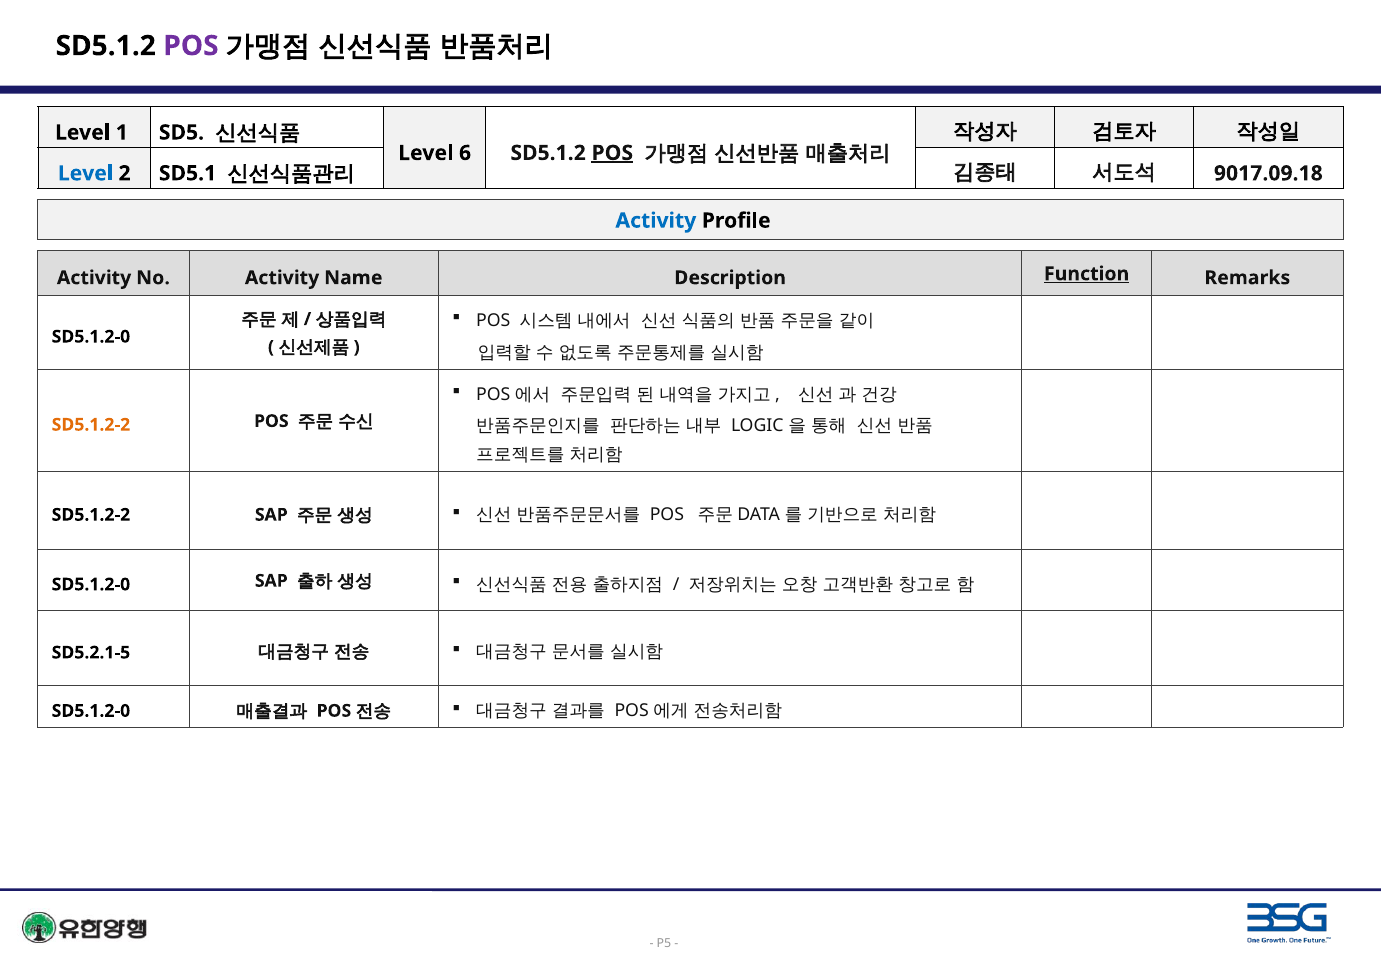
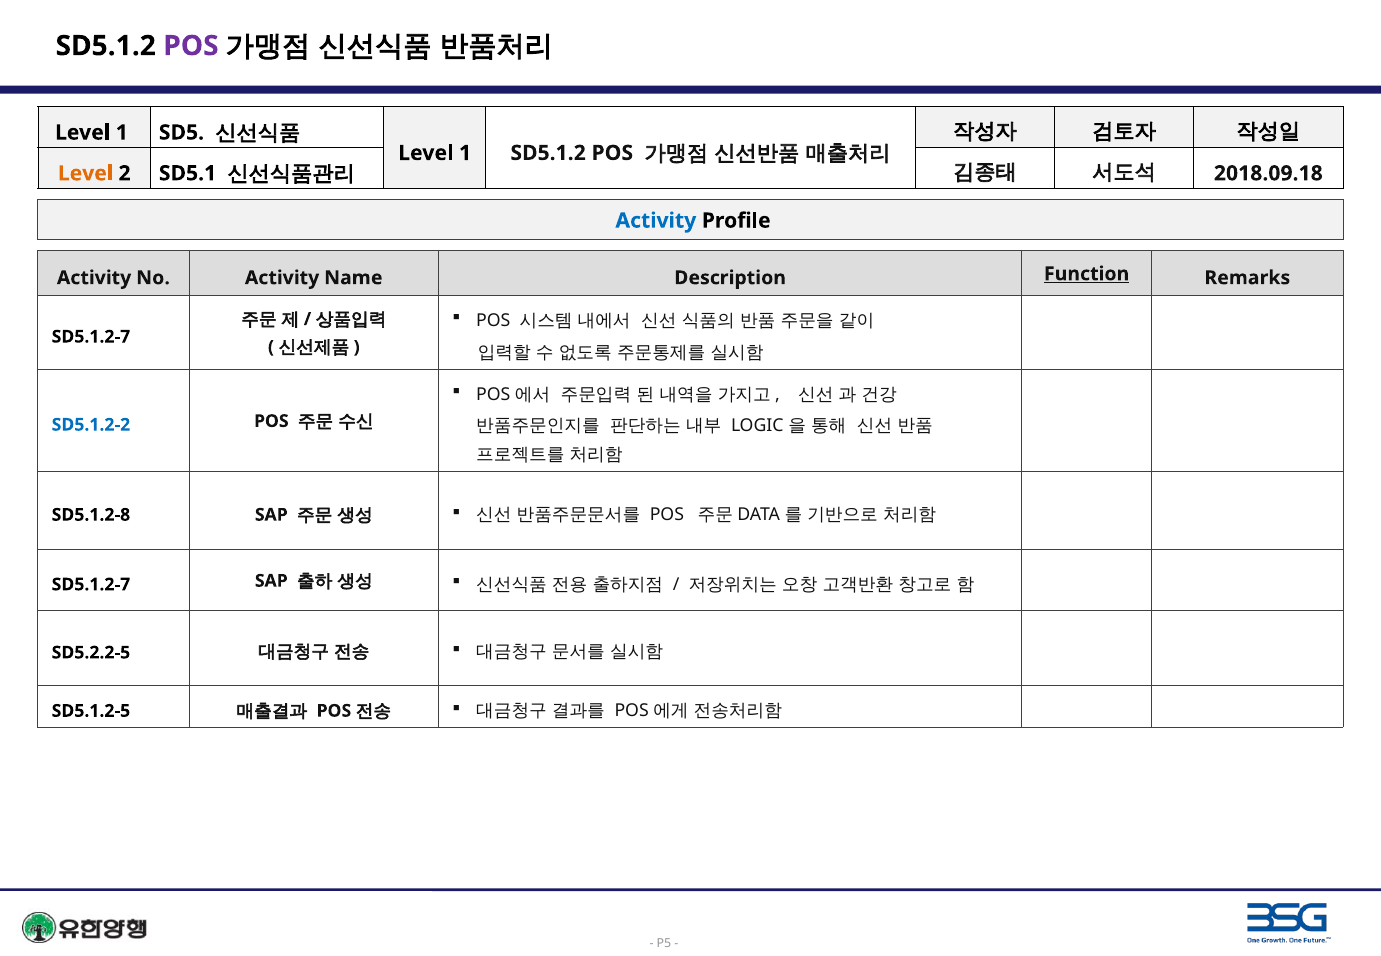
6: 6 -> 1 (465, 153)
POS underline: present -> none (612, 153)
Level colour: blue -> orange (85, 173)
9017.09.18: 9017.09.18 -> 2018.09.18 (1268, 173)
SD5.1.2-0: SD5.1.2-0 -> SD5.1.2-7 (91, 337)
SD5.1.2-2 colour: orange -> blue (91, 425)
SD5.1.2-2: SD5.1.2-2 -> SD5.1.2-8 (91, 515)
SD5.1.2-0: SD5.1.2-0 -> SD5.1.2-7 (91, 585)
SD5.2.1-5: SD5.2.1-5 -> SD5.2.2-5 (91, 653)
SD5.1.2-0: SD5.1.2-0 -> SD5.1.2-5 (91, 711)
